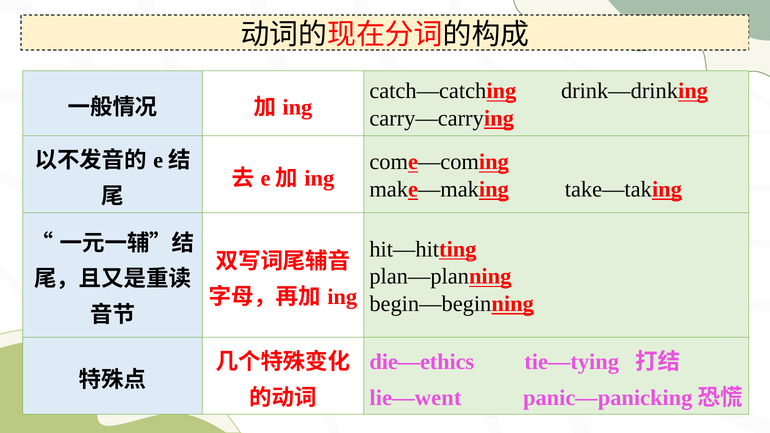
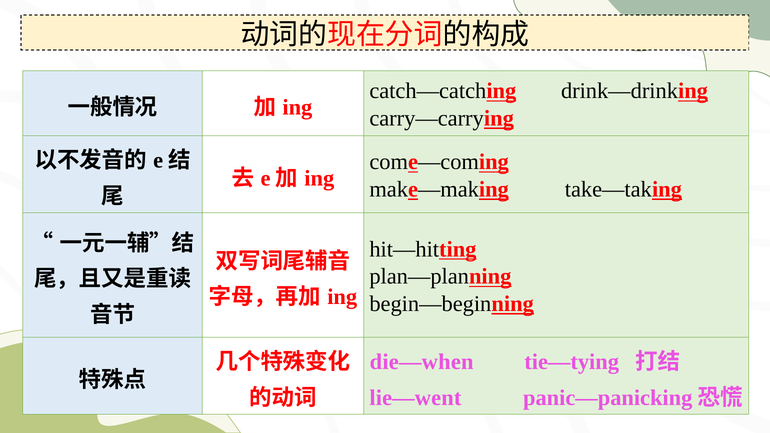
die—ethics: die—ethics -> die—when (422, 362)
